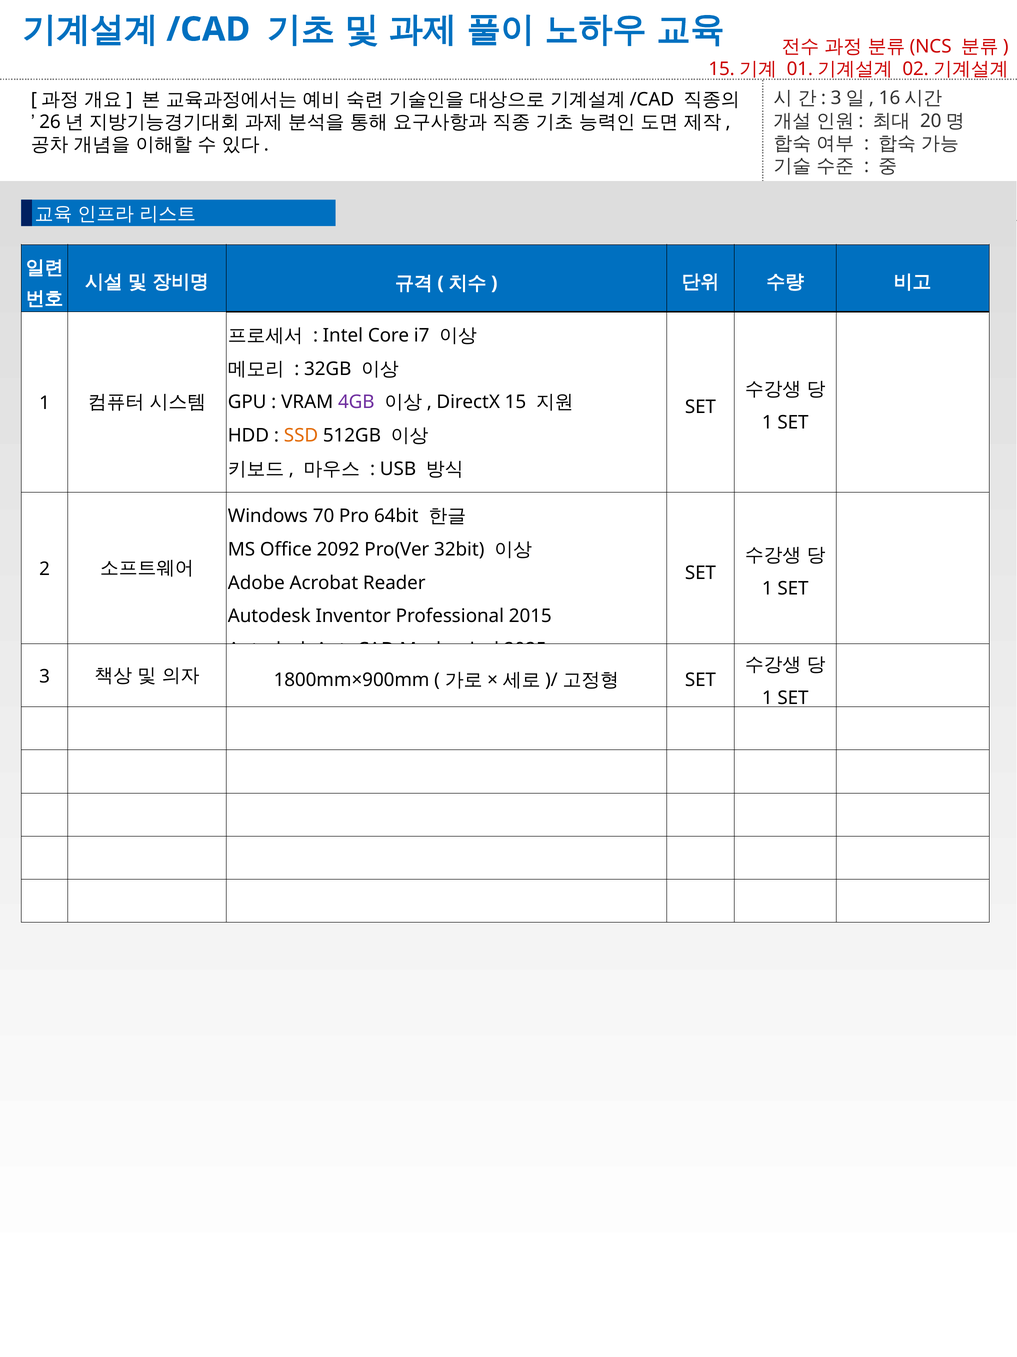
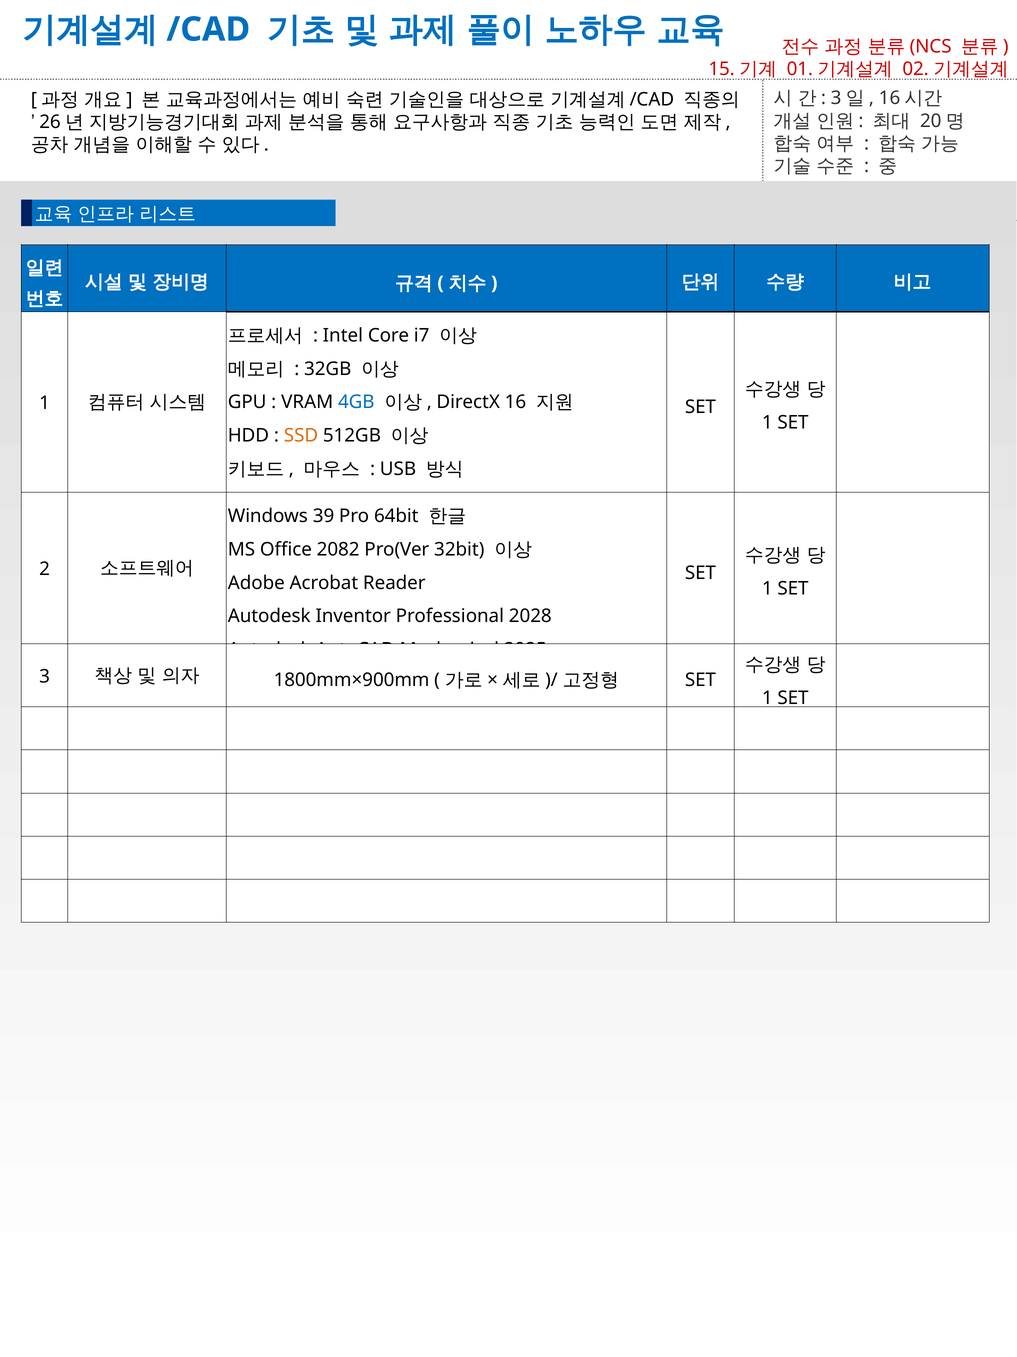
4GB colour: purple -> blue (356, 402)
15: 15 -> 16 (515, 402)
70: 70 -> 39 (324, 516)
2092: 2092 -> 2082 (338, 549)
2015: 2015 -> 2028 (530, 616)
